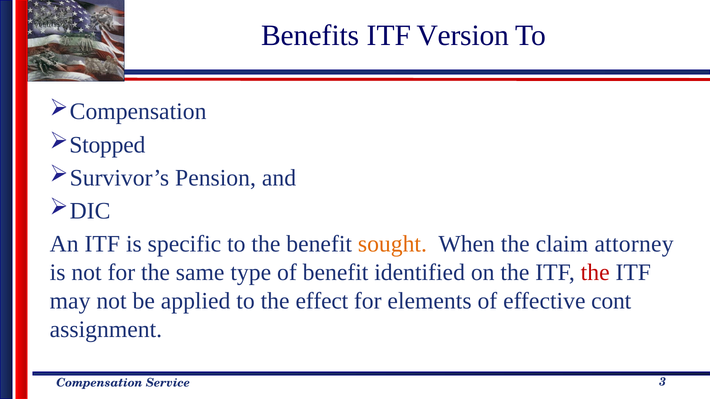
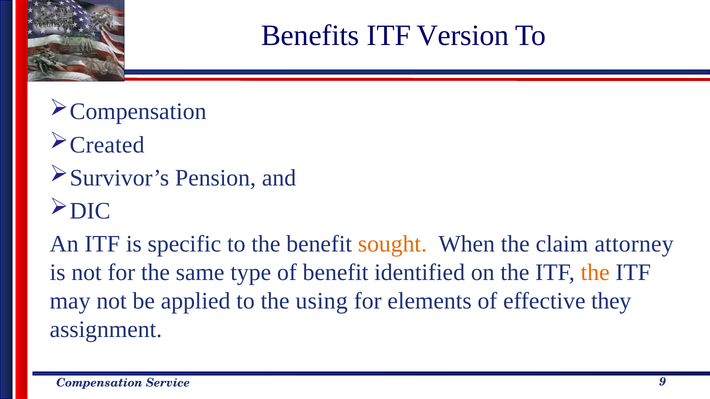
Stopped: Stopped -> Created (107, 145)
the colour: red -> orange (595, 273)
effect: effect -> using (322, 301)
cont: cont -> they (611, 301)
3: 3 -> 9 (663, 382)
